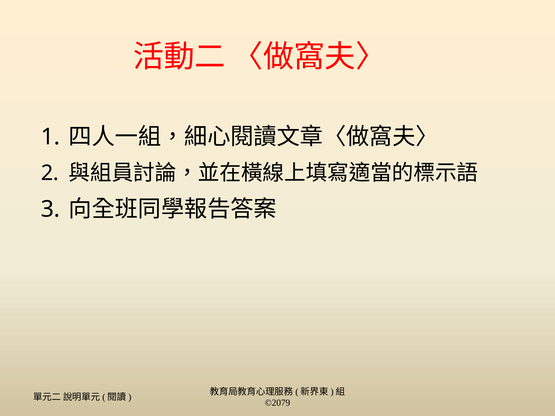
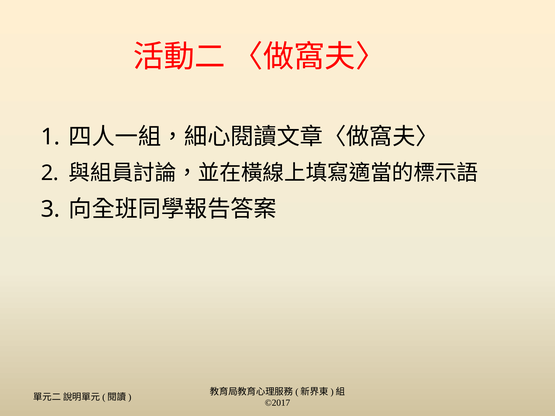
©2079: ©2079 -> ©2017 (277, 403)
